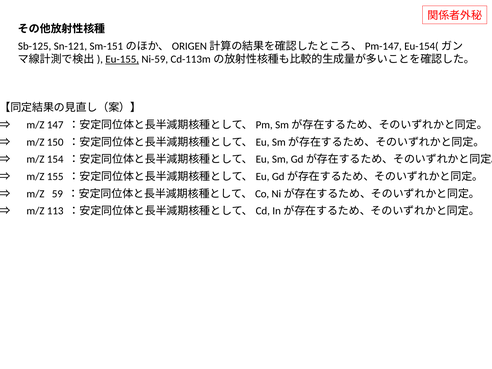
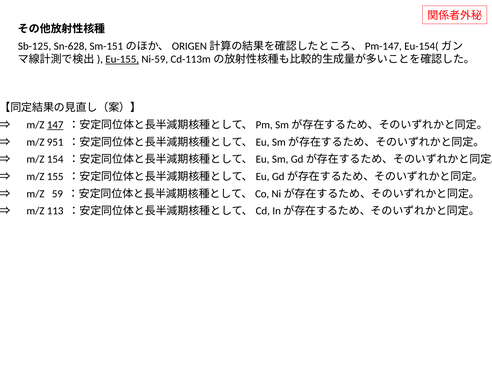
Sn-121: Sn-121 -> Sn-628 (70, 46)
147 underline: none -> present (55, 125)
150: 150 -> 951 (55, 142)
